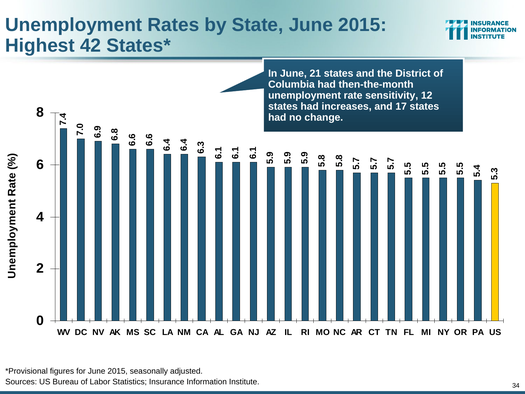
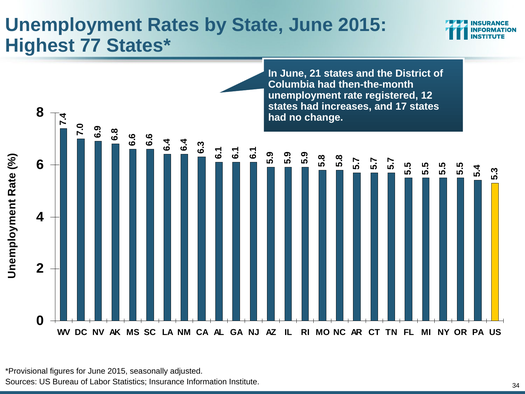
42: 42 -> 77 (91, 46)
sensitivity: sensitivity -> registered (392, 95)
